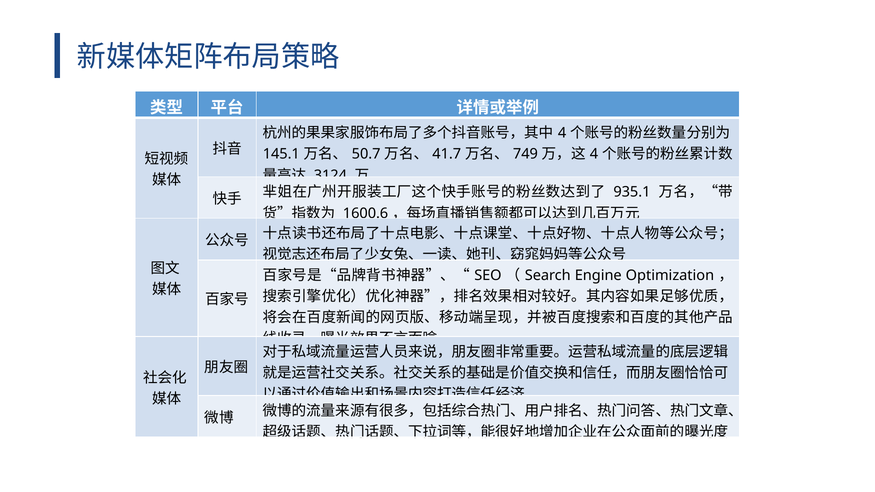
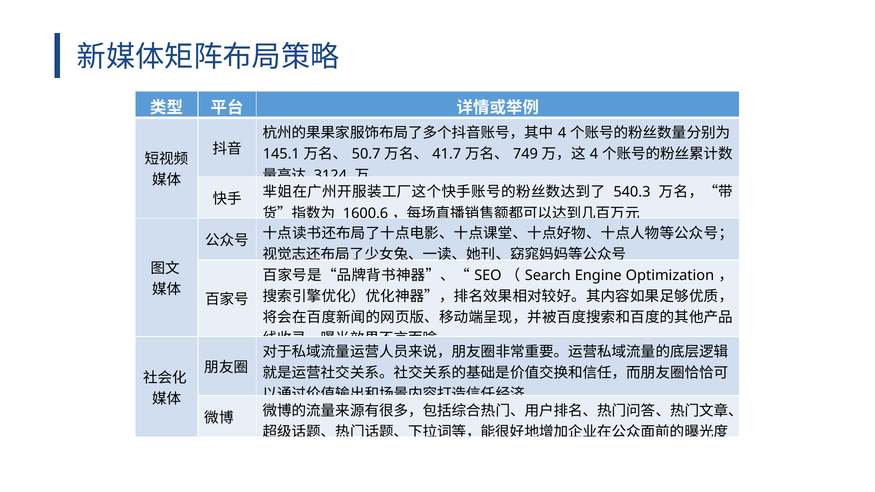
935.1: 935.1 -> 540.3 (632, 192)
